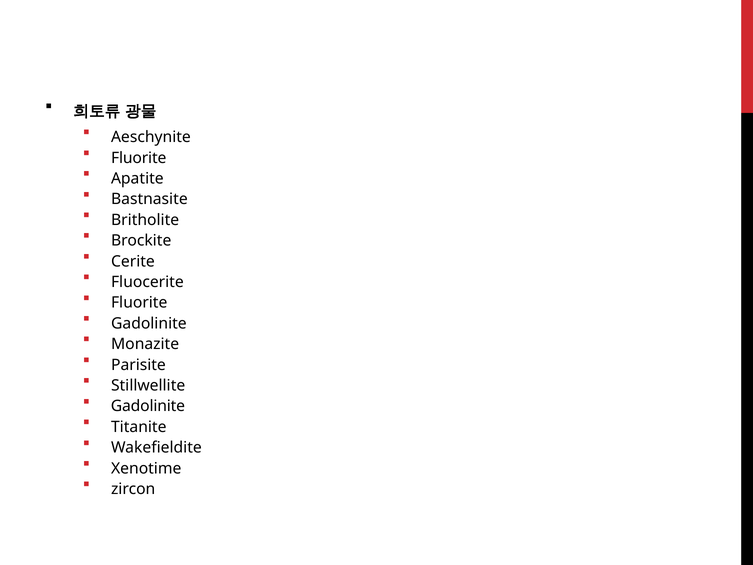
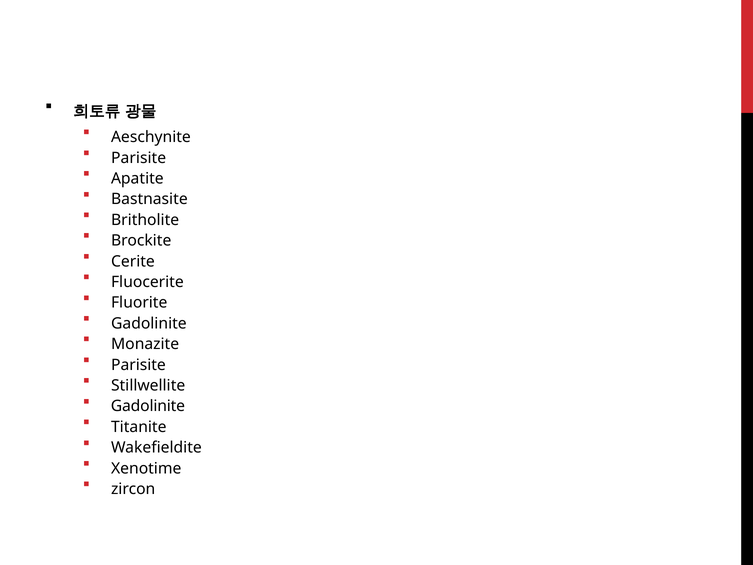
Fluorite: Fluorite -> Parisite (139, 158)
